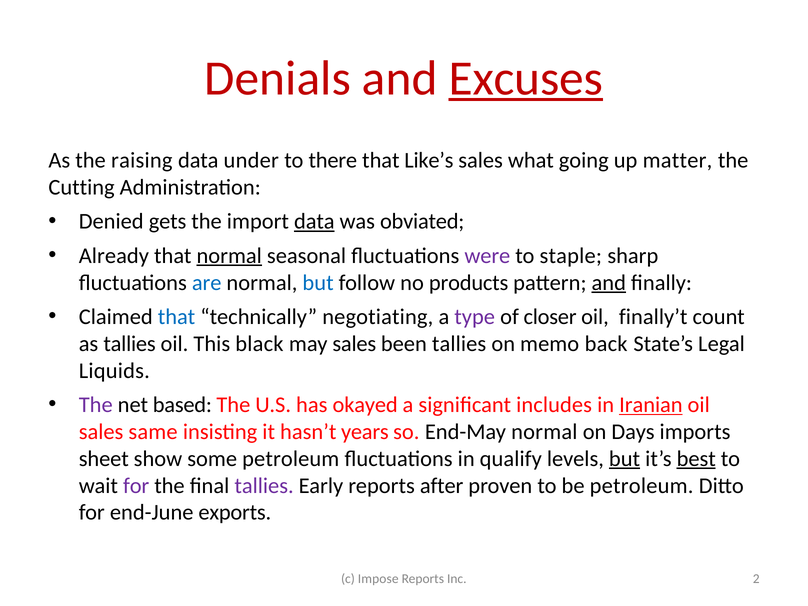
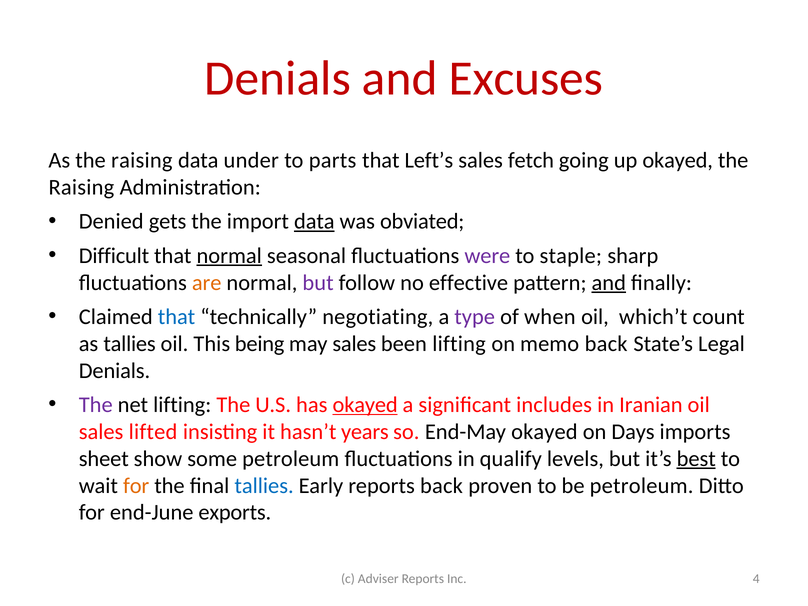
Excuses underline: present -> none (526, 78)
there: there -> parts (333, 160)
Like’s: Like’s -> Left’s (429, 160)
what: what -> fetch (531, 160)
up matter: matter -> okayed (678, 160)
Cutting: Cutting -> Raising (81, 187)
Already: Already -> Difficult (114, 256)
are colour: blue -> orange (207, 283)
but colour: blue -> purple (318, 283)
products: products -> effective (469, 283)
closer: closer -> when (550, 317)
finally’t: finally’t -> which’t (653, 317)
black: black -> being (260, 344)
been tallies: tallies -> lifting (459, 344)
Liquids: Liquids -> Denials (114, 371)
net based: based -> lifting (182, 405)
okayed underline: none -> present (365, 405)
Iranian underline: present -> none (651, 405)
same: same -> lifted (153, 432)
End-May normal: normal -> okayed (544, 432)
but underline: present -> none (625, 459)
for colour: purple -> orange (136, 486)
tallies colour: purple -> blue (264, 486)
reports after: after -> back (441, 486)
Impose: Impose -> Adviser (378, 579)
2: 2 -> 4 (756, 579)
